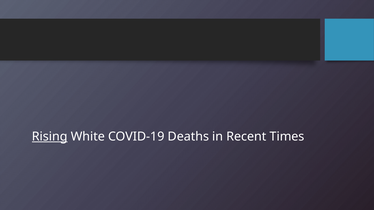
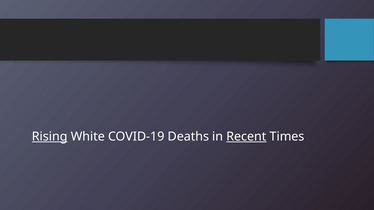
Recent underline: none -> present (246, 137)
